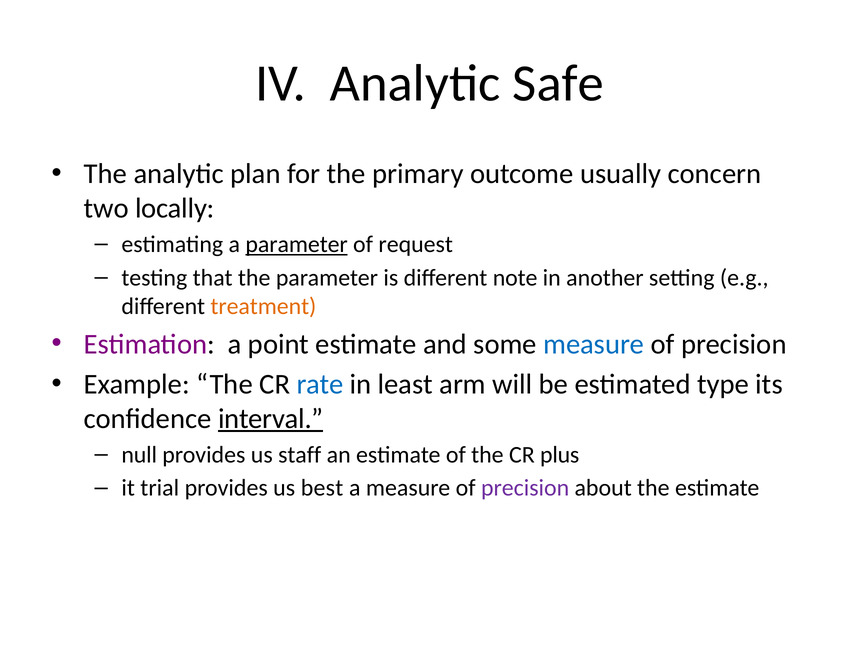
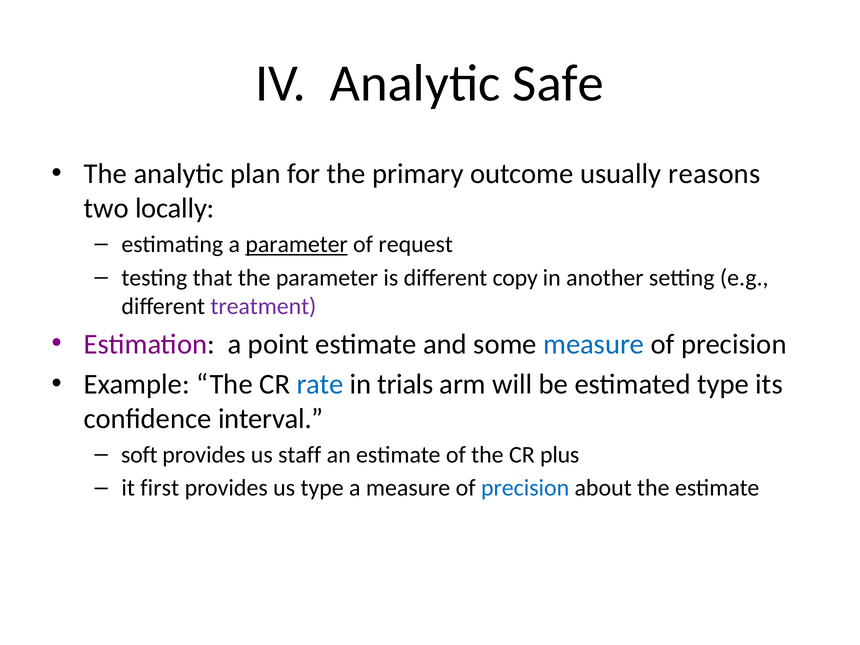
concern: concern -> reasons (714, 174)
note: note -> copy (515, 278)
treatment colour: orange -> purple (263, 307)
least: least -> trials (405, 384)
interval underline: present -> none (271, 419)
null: null -> soft (139, 455)
trial: trial -> first (160, 488)
us best: best -> type (322, 488)
precision colour: purple -> blue (525, 488)
